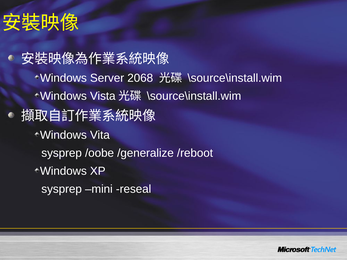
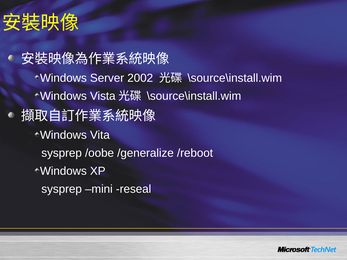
2068: 2068 -> 2002 (140, 78)
